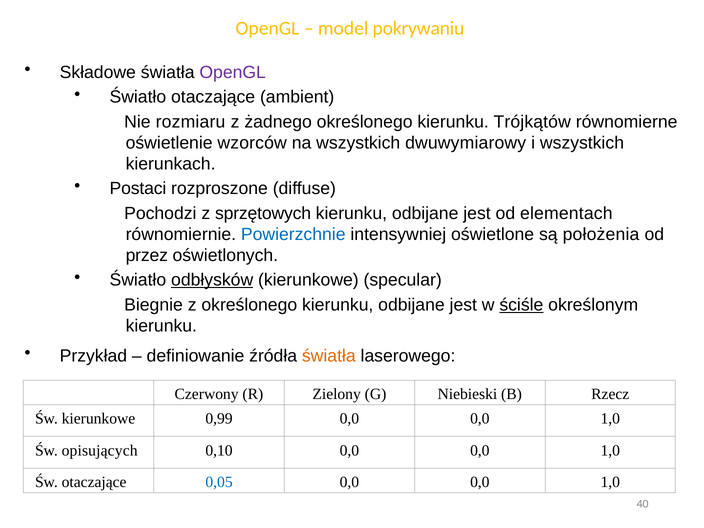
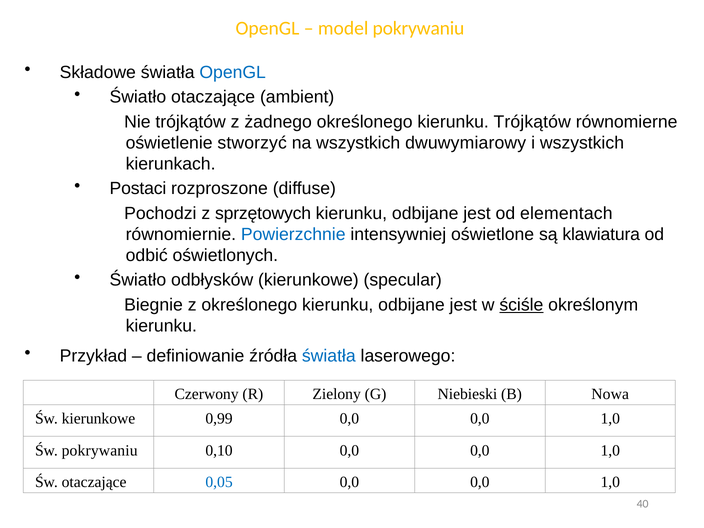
OpenGL colour: purple -> blue (233, 72)
Nie rozmiaru: rozmiaru -> trójkątów (191, 122)
wzorców: wzorców -> stworzyć (252, 143)
położenia: położenia -> klawiatura (601, 234)
przez: przez -> odbić (147, 255)
odbłysków underline: present -> none (212, 280)
światła colour: orange -> blue (329, 356)
Rzecz: Rzecz -> Nowa (610, 394)
Św opisujących: opisujących -> pokrywaniu (100, 450)
